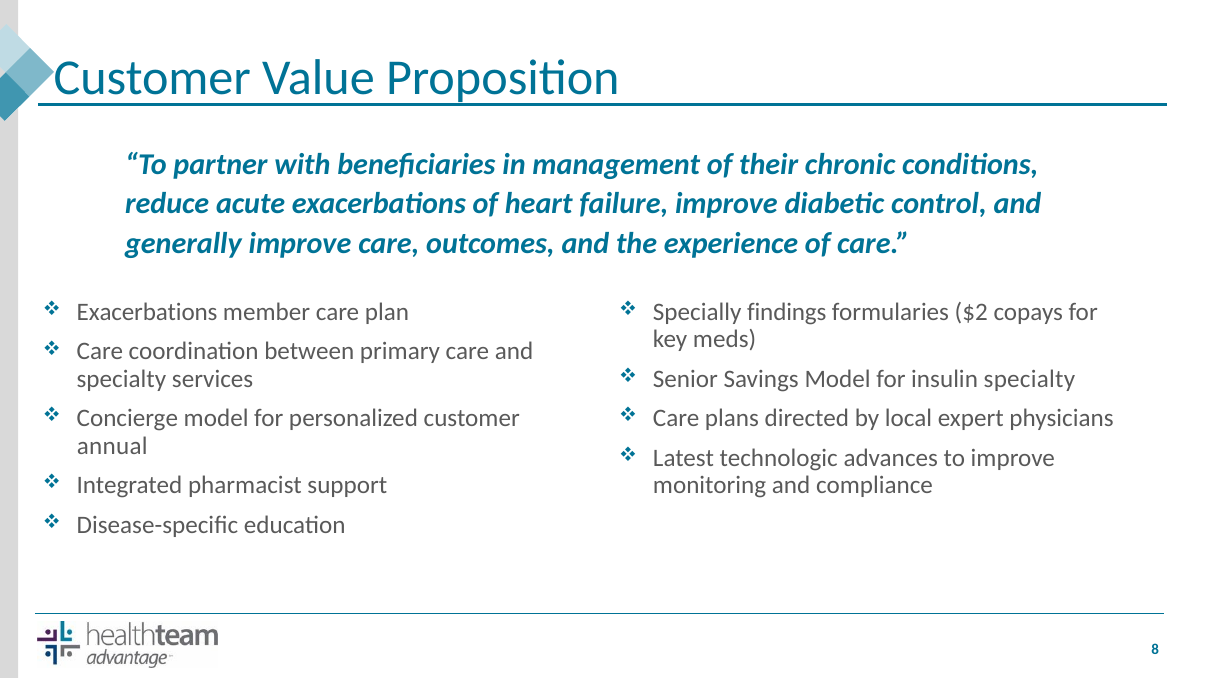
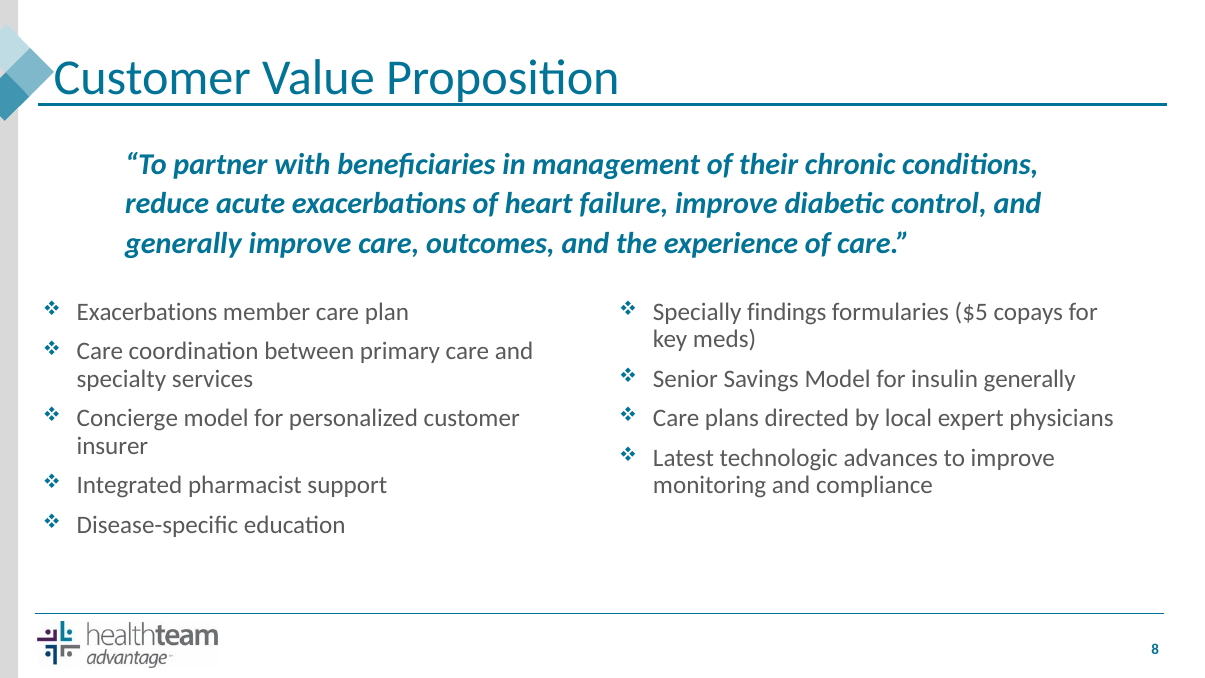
$2: $2 -> $5 (971, 312)
insulin specialty: specialty -> generally (1030, 379)
annual: annual -> insurer (112, 446)
